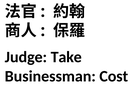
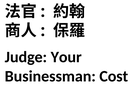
Take: Take -> Your (66, 57)
